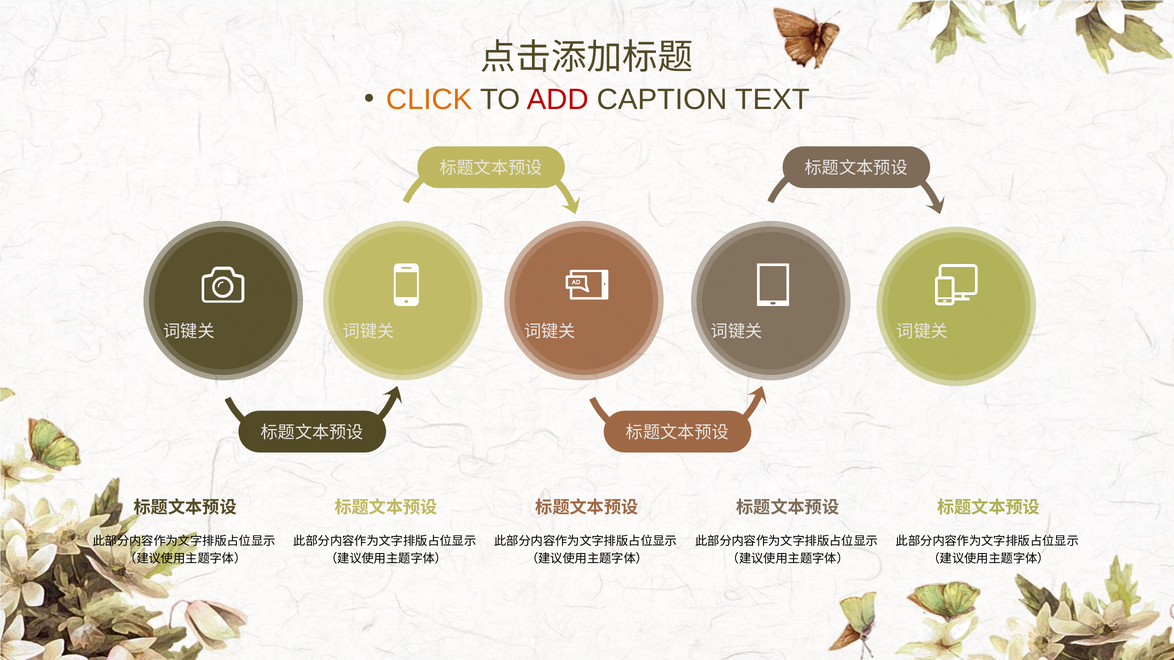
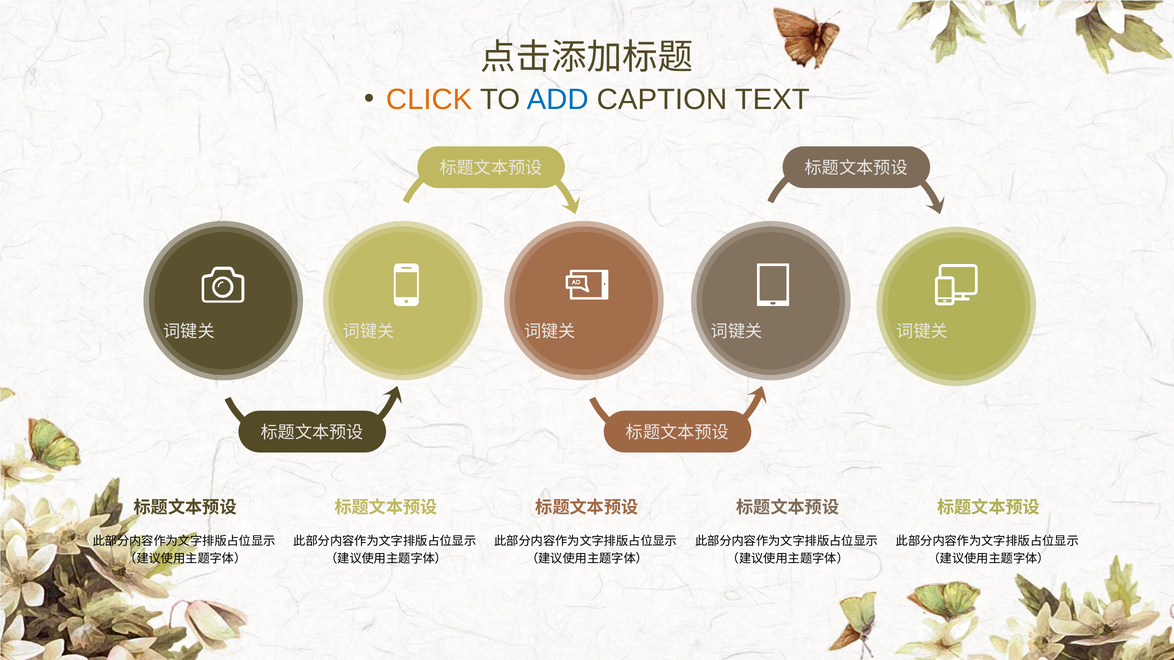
ADD colour: red -> blue (558, 100)
